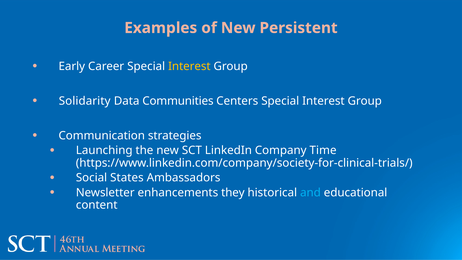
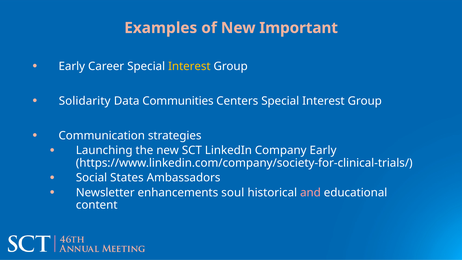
Persistent: Persistent -> Important (299, 28)
Company Time: Time -> Early (323, 150)
they: they -> soul (233, 193)
and colour: light blue -> pink (310, 193)
